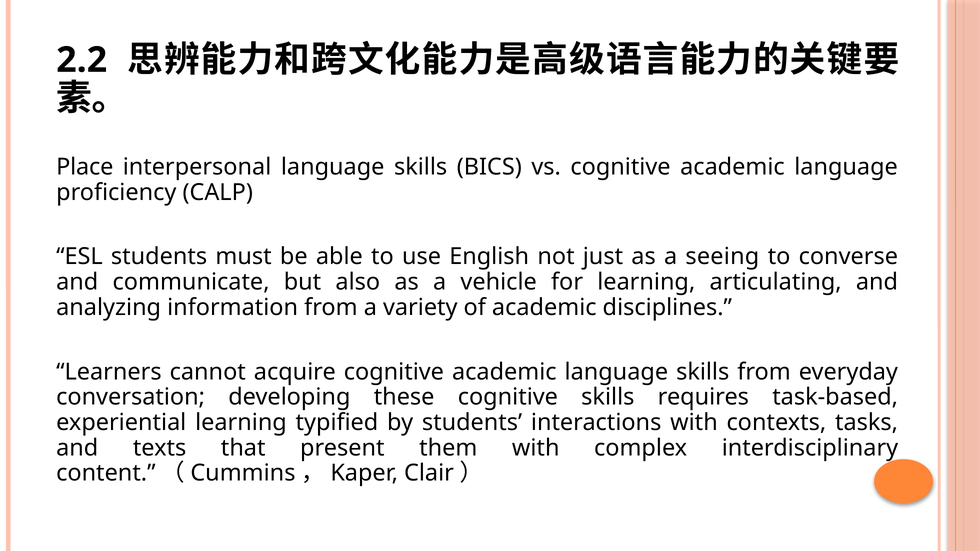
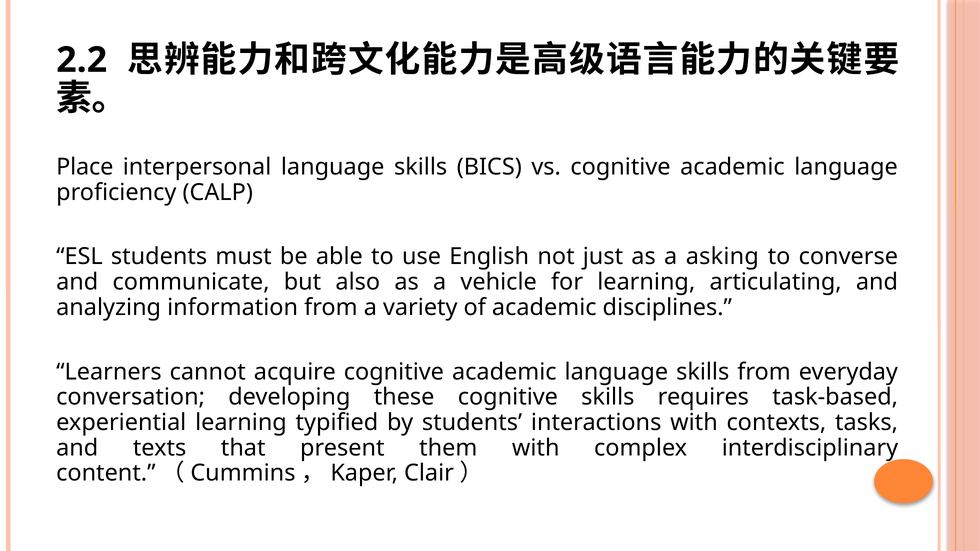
seeing: seeing -> asking (722, 257)
